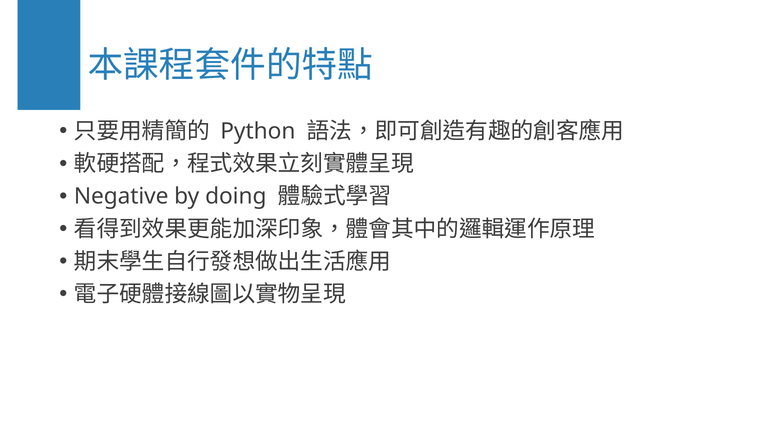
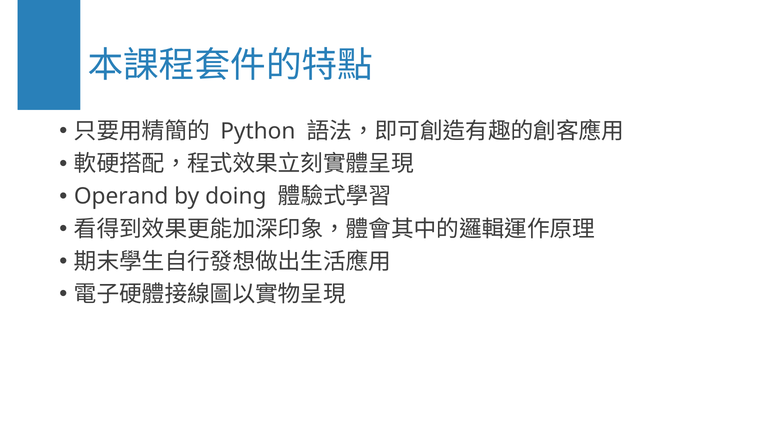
Negative: Negative -> Operand (121, 197)
